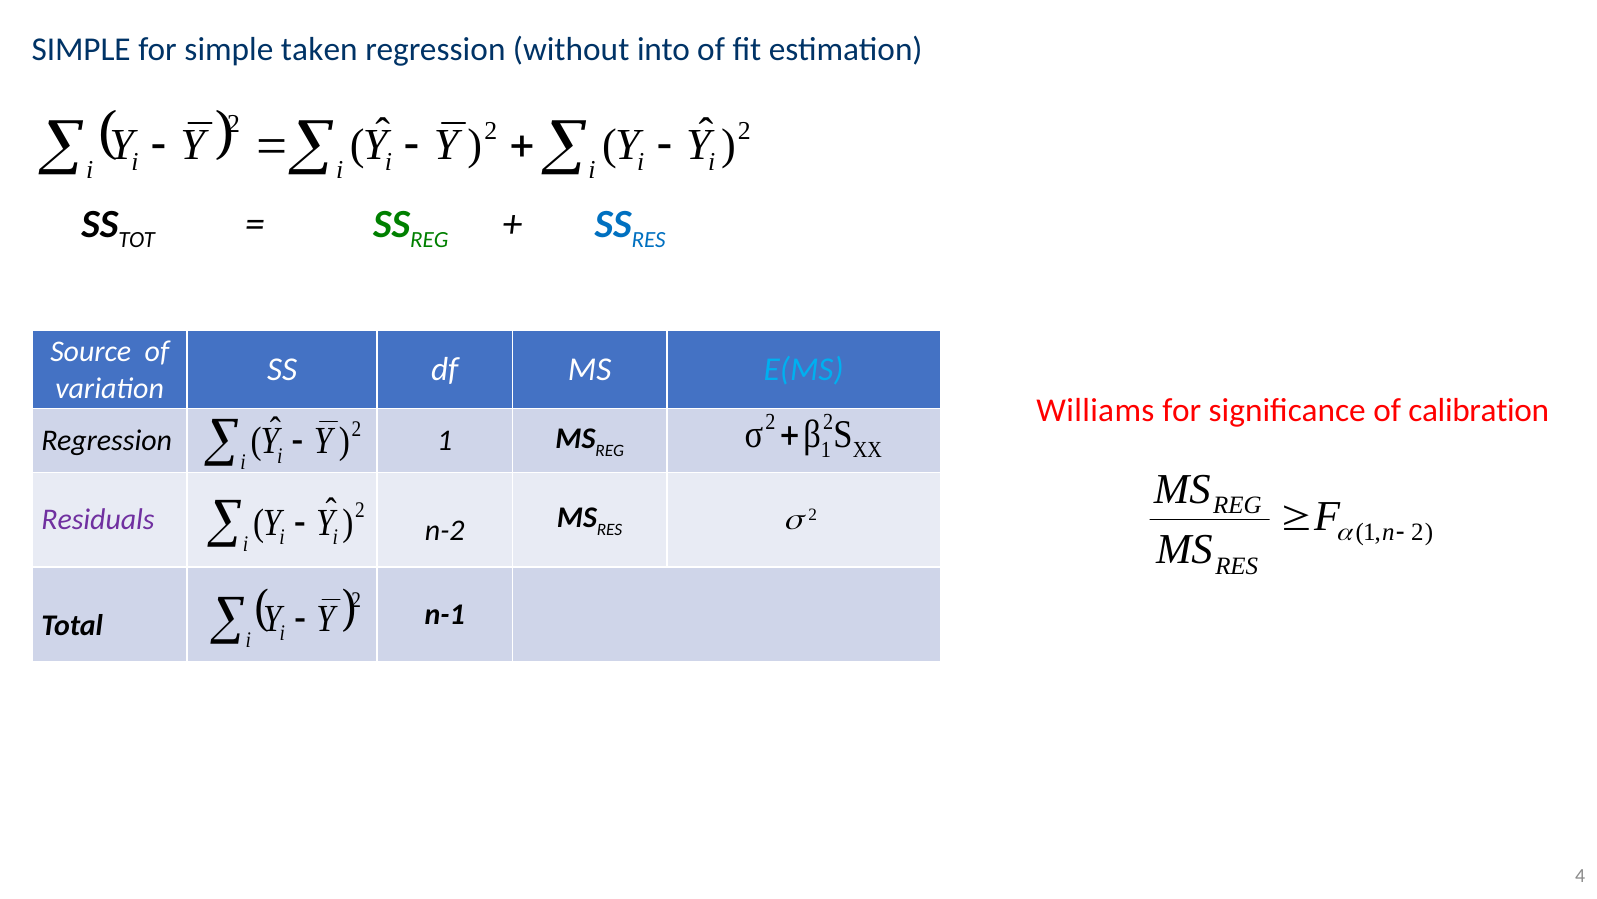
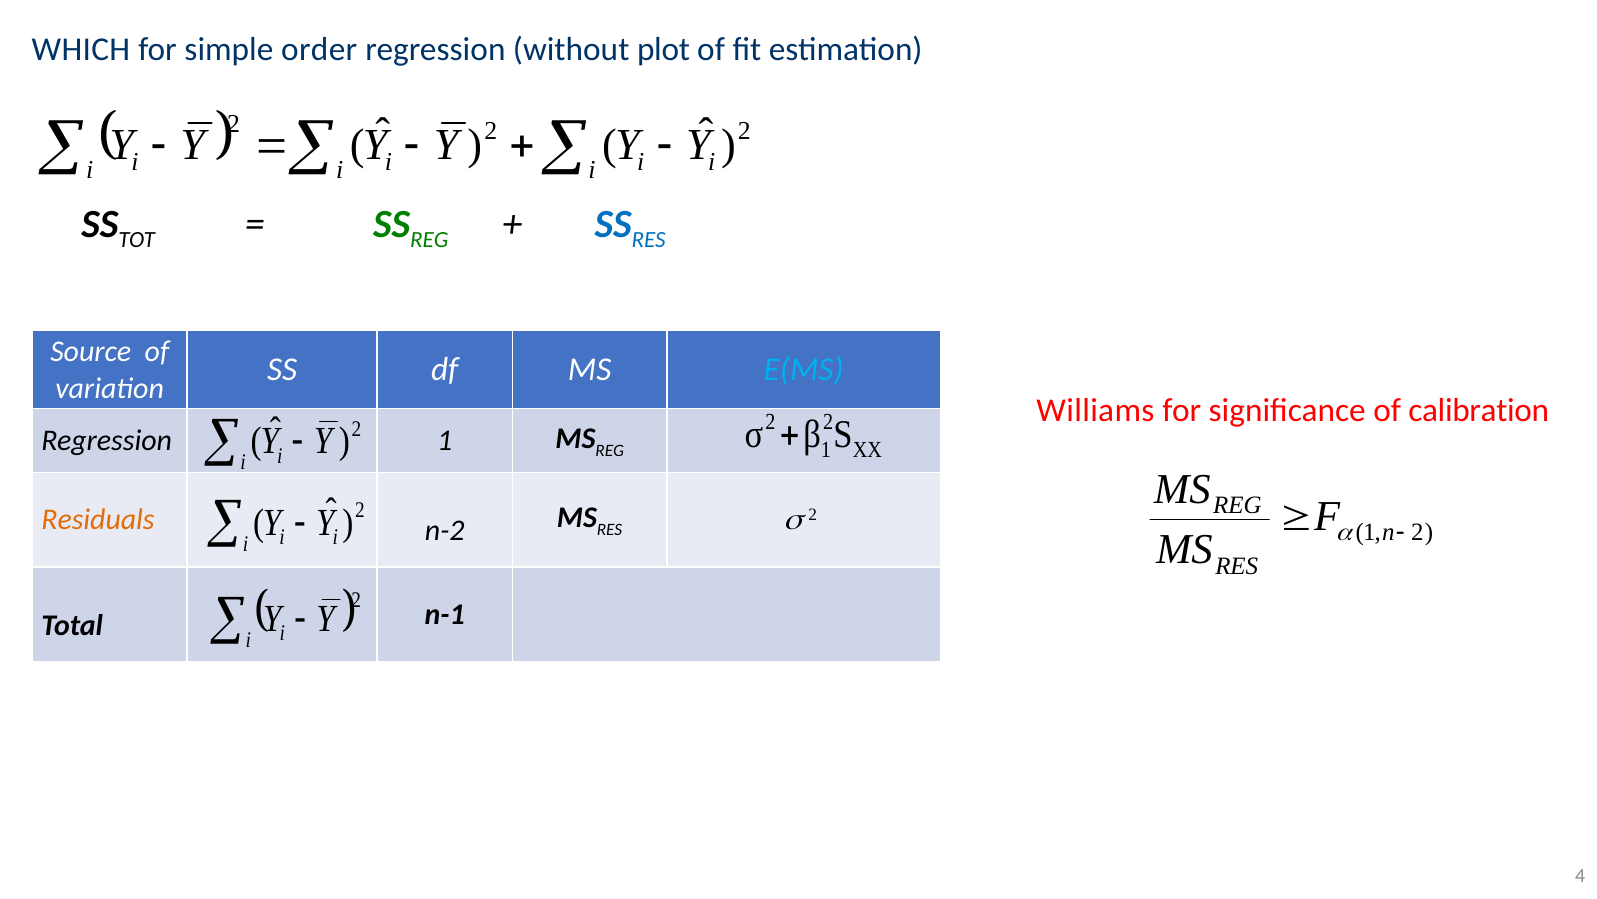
SIMPLE: SIMPLE -> WHICH (81, 50)
taken: taken -> order (319, 50)
into: into -> plot (663, 50)
Residuals colour: purple -> orange (98, 520)
